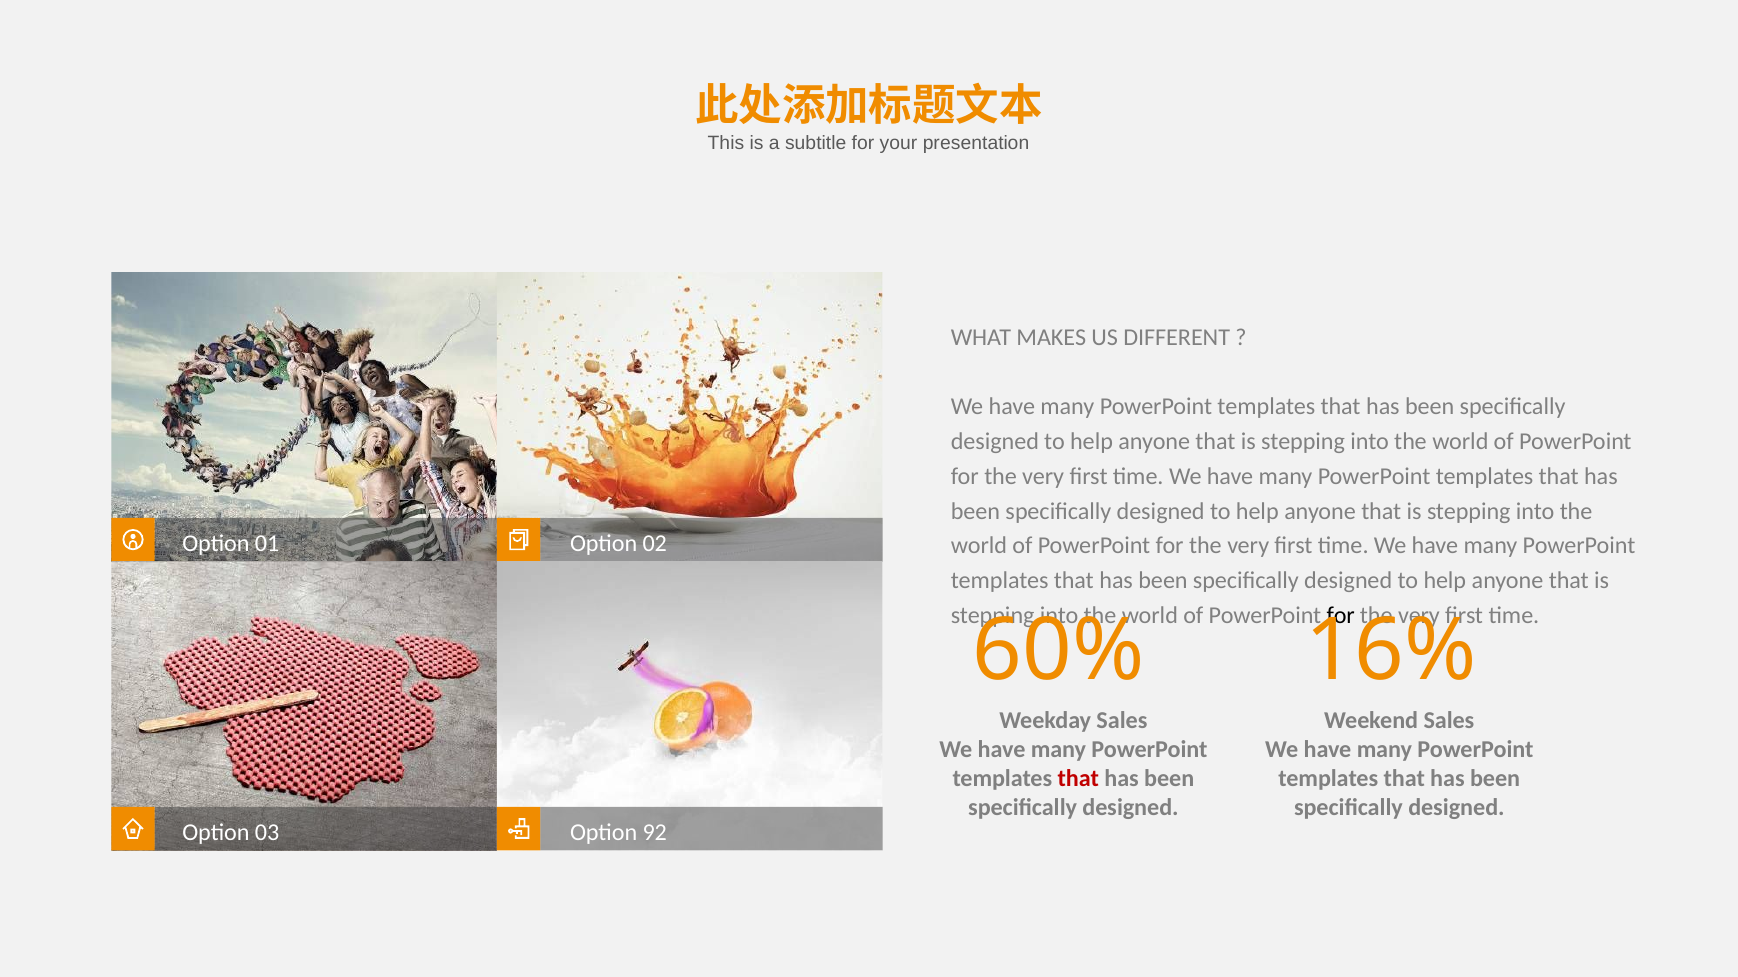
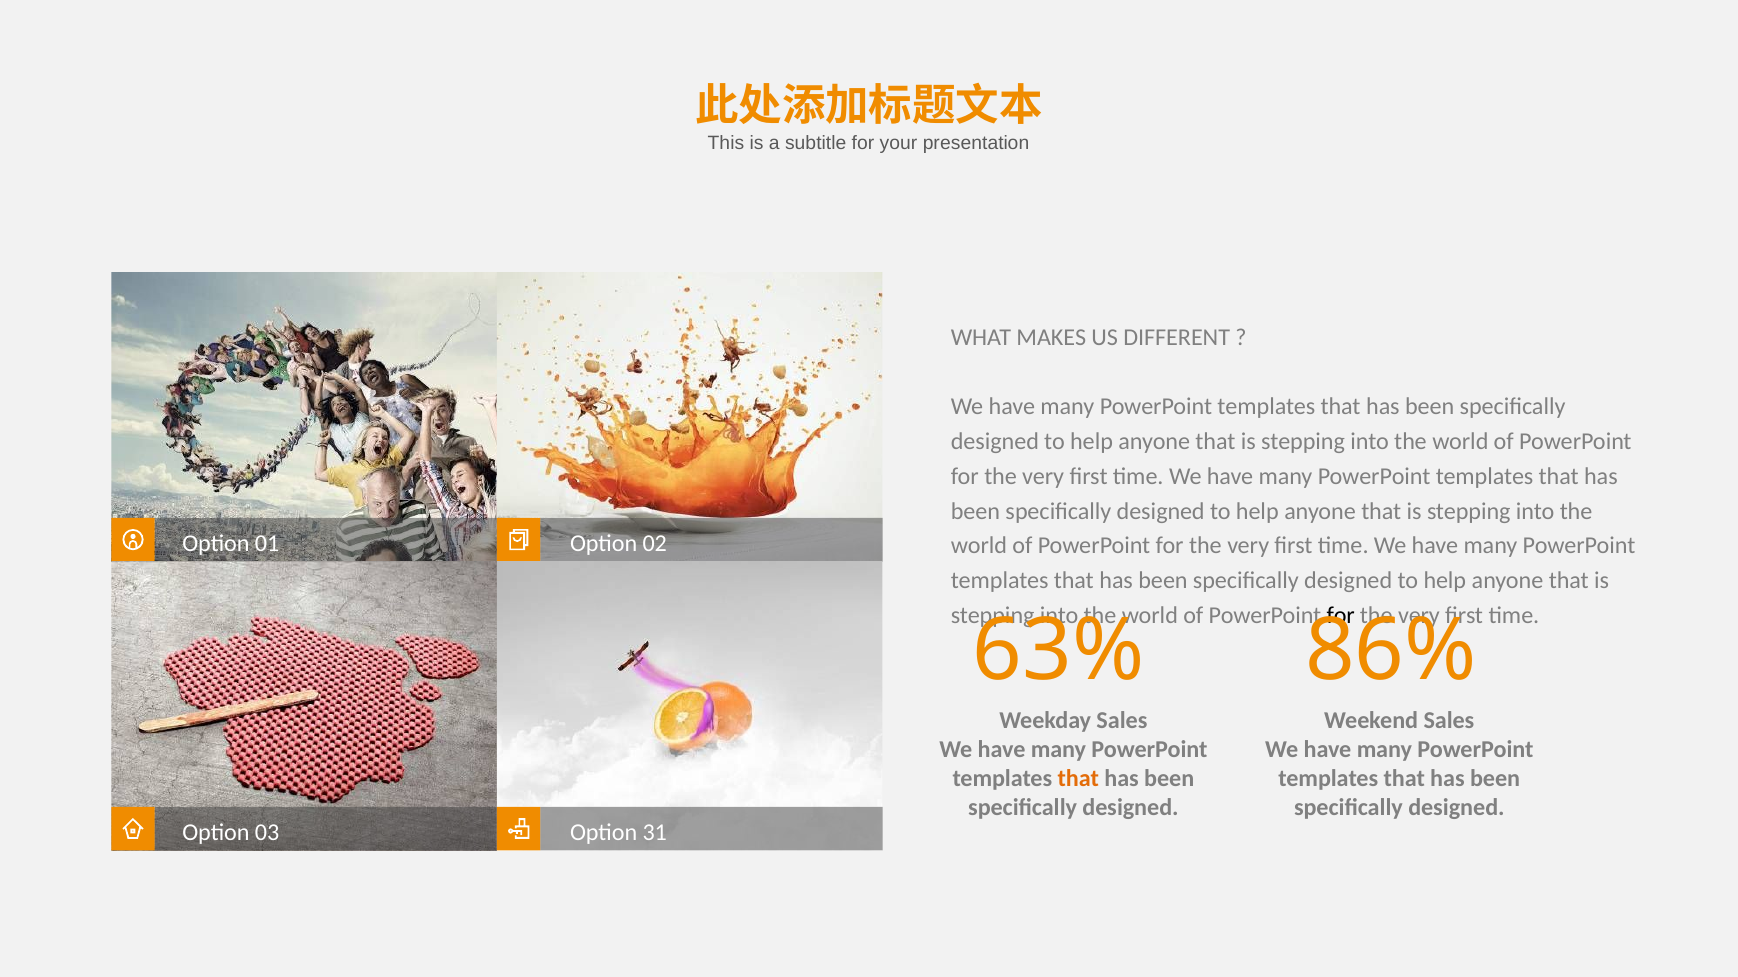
60%: 60% -> 63% (1059, 651)
16%: 16% -> 86% (1391, 651)
that colour: red -> orange (1078, 779)
92: 92 -> 31 (655, 833)
